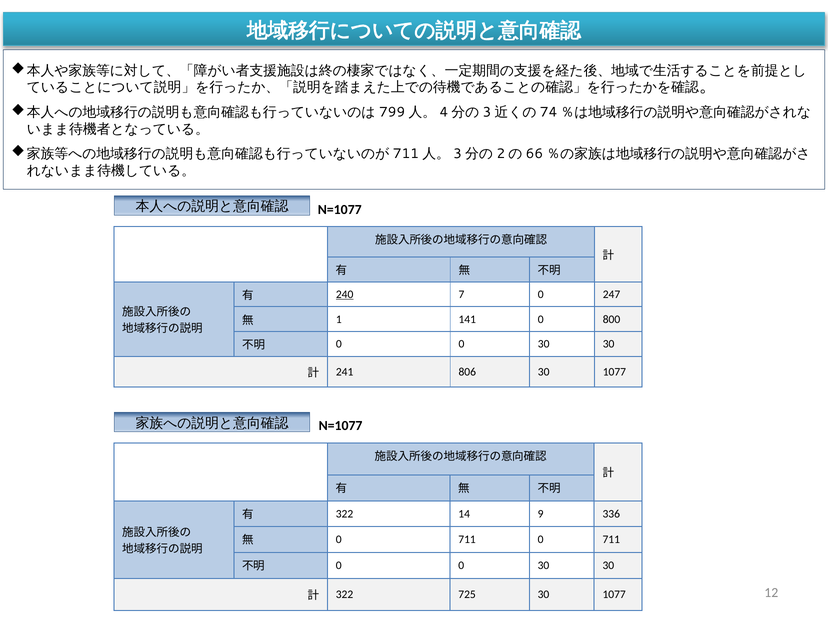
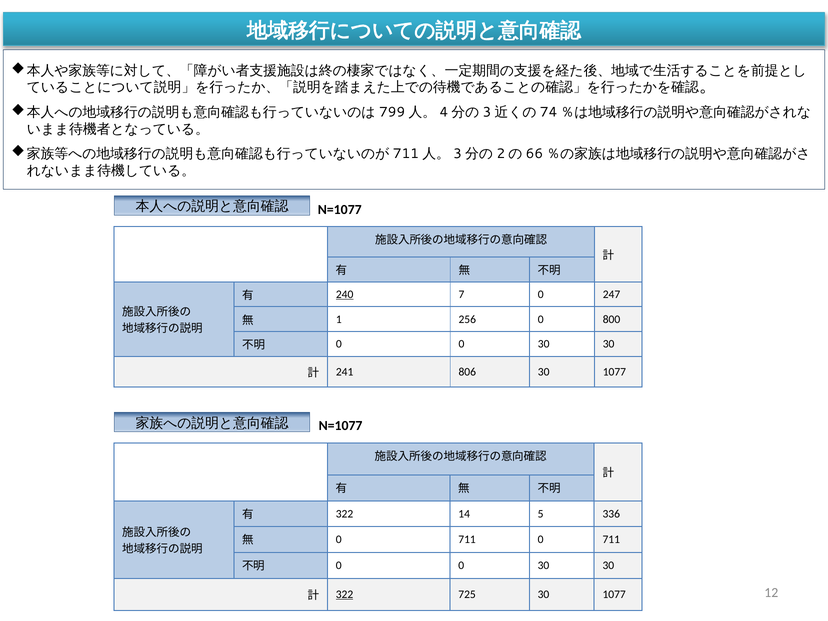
141: 141 -> 256 (467, 319)
9: 9 -> 5 (541, 514)
322 underline: none -> present (344, 594)
